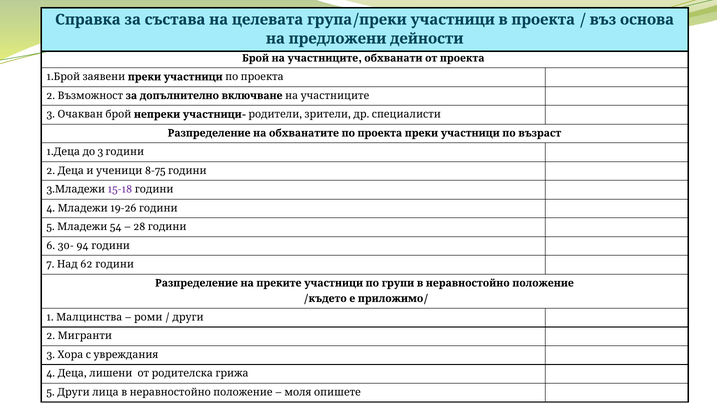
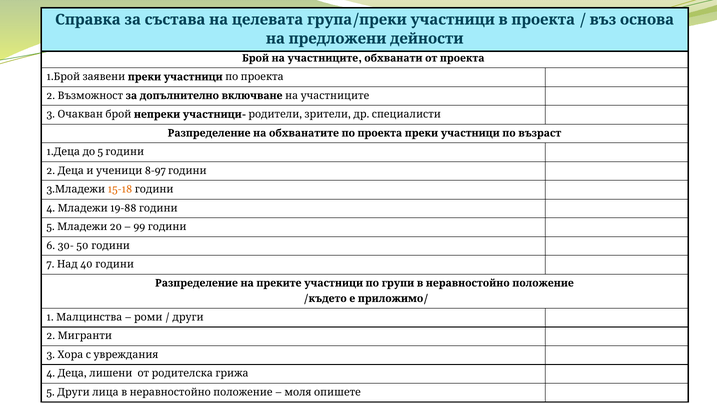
1 3: 3 -> 5 (100, 152)
8-75: 8-75 -> 8-97 (155, 171)
15-18 colour: purple -> orange (120, 190)
19-26: 19-26 -> 19-88 (123, 208)
54: 54 -> 20 (116, 227)
28: 28 -> 99 (139, 227)
94: 94 -> 50 (82, 246)
62: 62 -> 40 (86, 265)
